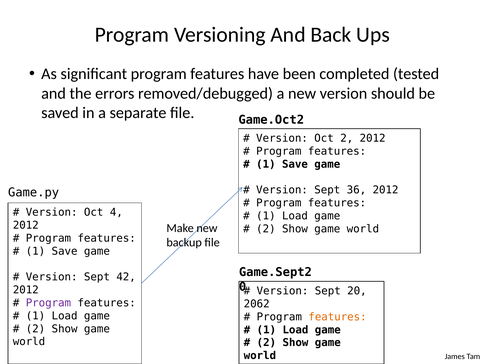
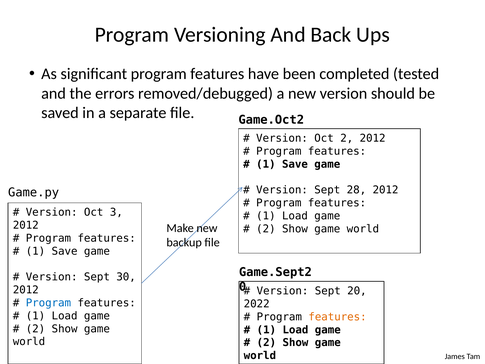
36: 36 -> 28 (356, 190)
4: 4 -> 3 (116, 212)
42: 42 -> 30 (126, 277)
Program colour: purple -> blue (48, 303)
2062: 2062 -> 2022 (257, 304)
